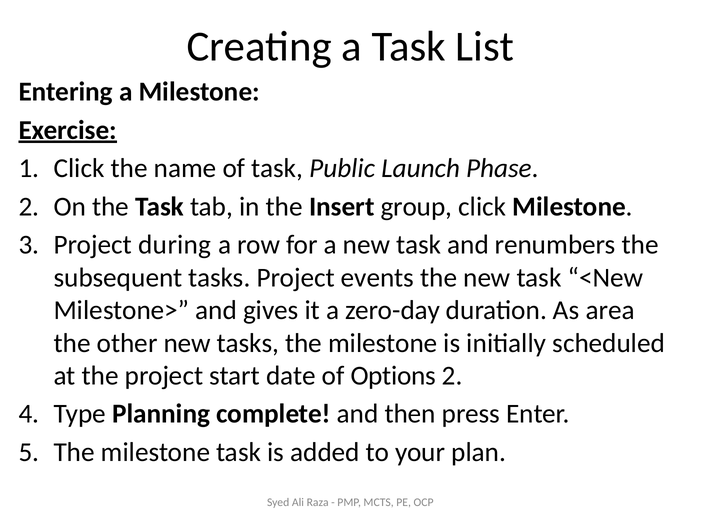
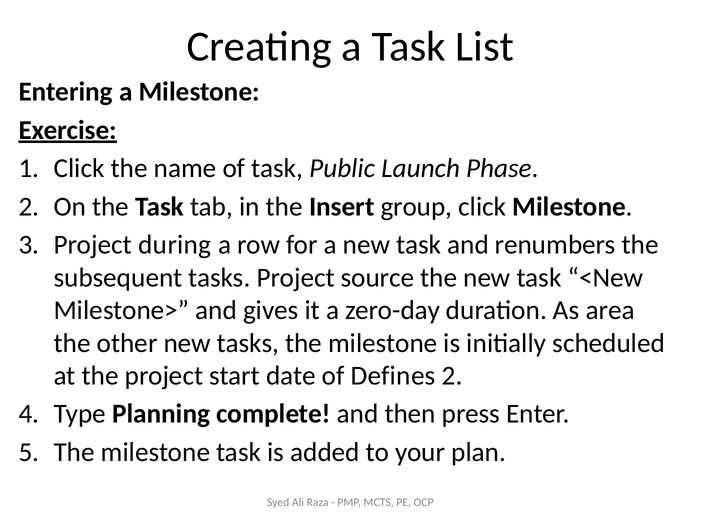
events: events -> source (378, 277)
Options: Options -> Defines (393, 376)
